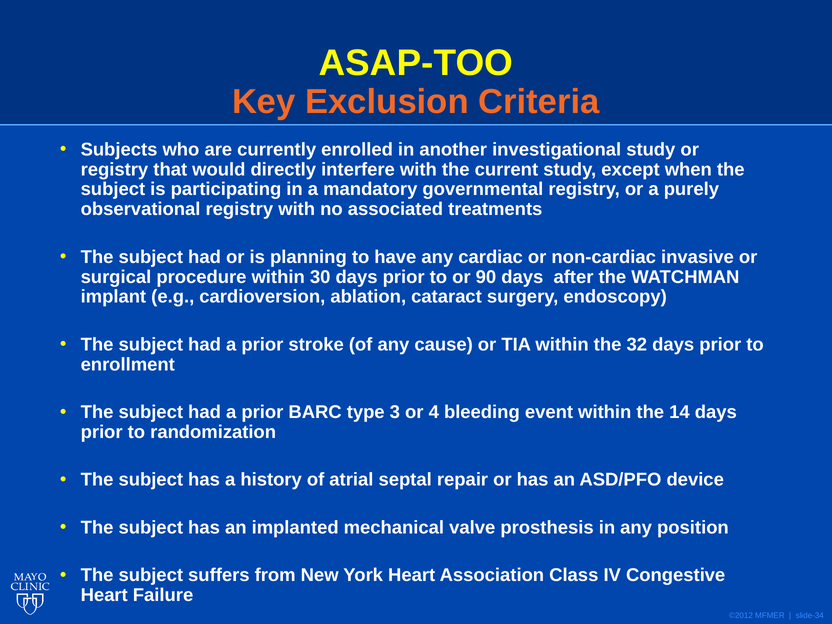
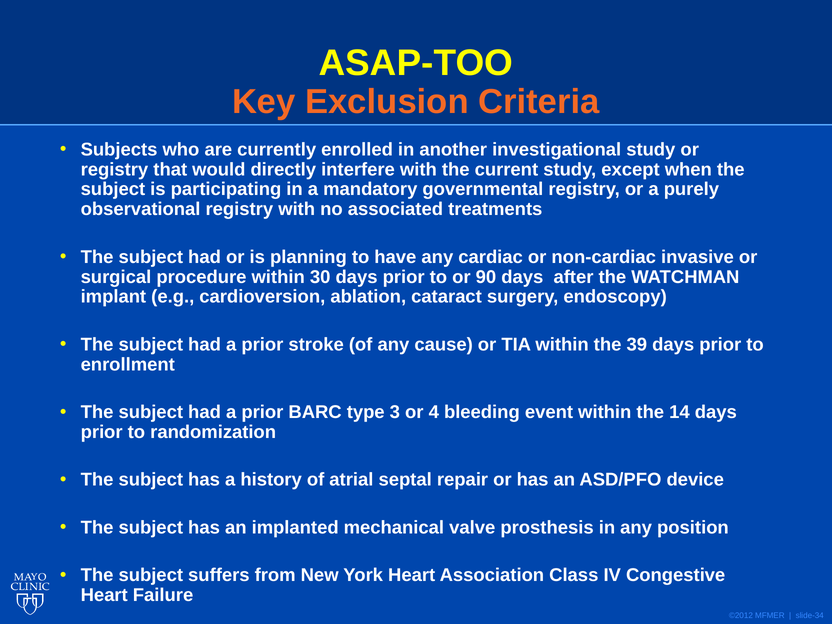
32: 32 -> 39 (637, 345)
